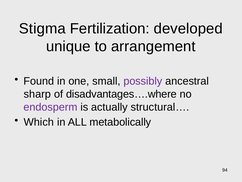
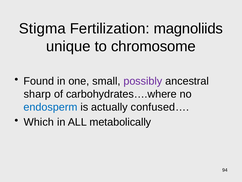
developed: developed -> magnoliids (188, 28)
arrangement: arrangement -> chromosome (153, 46)
disadvantages….where: disadvantages….where -> carbohydrates….where (121, 94)
endosperm colour: purple -> blue (51, 107)
structural…: structural… -> confused… (160, 107)
